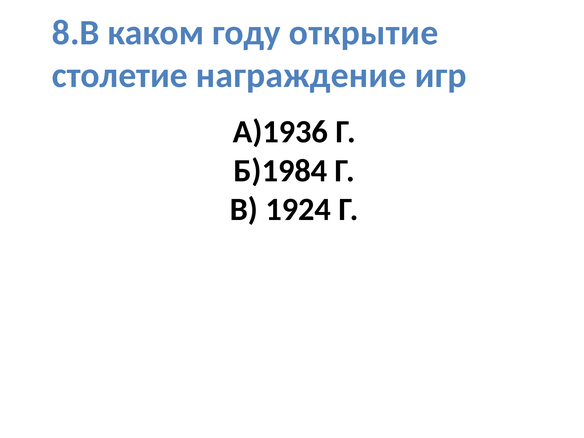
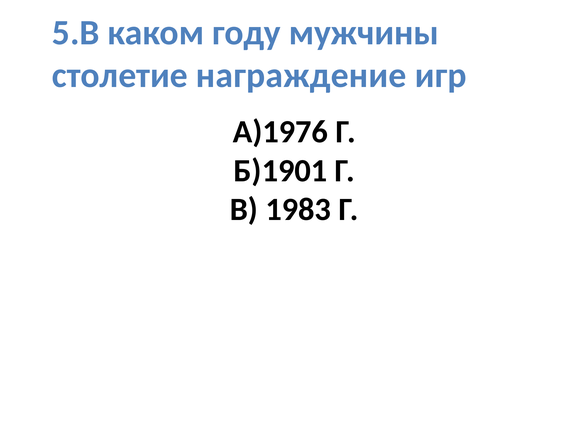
8.В: 8.В -> 5.В (76, 33)
открытие: открытие -> мужчины (364, 33)
А)1936: А)1936 -> А)1976 (280, 132)
Б)1984: Б)1984 -> Б)1901 (280, 171)
1924: 1924 -> 1983 (298, 210)
